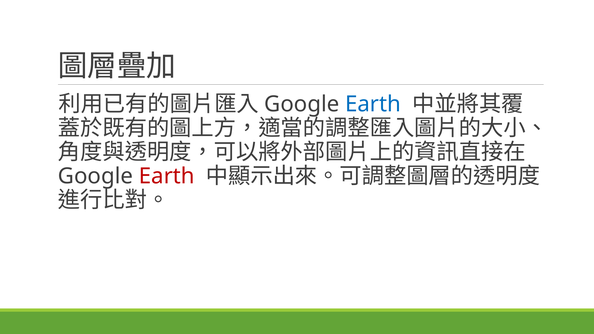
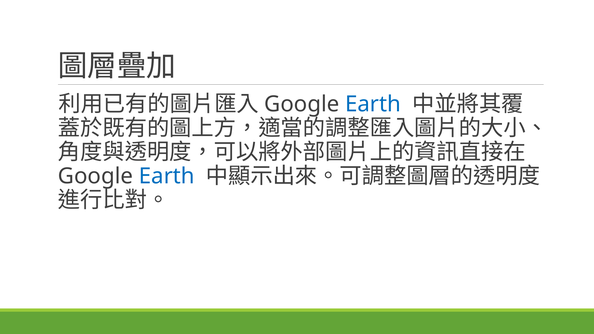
Earth colour: red -> blue (167, 176)
